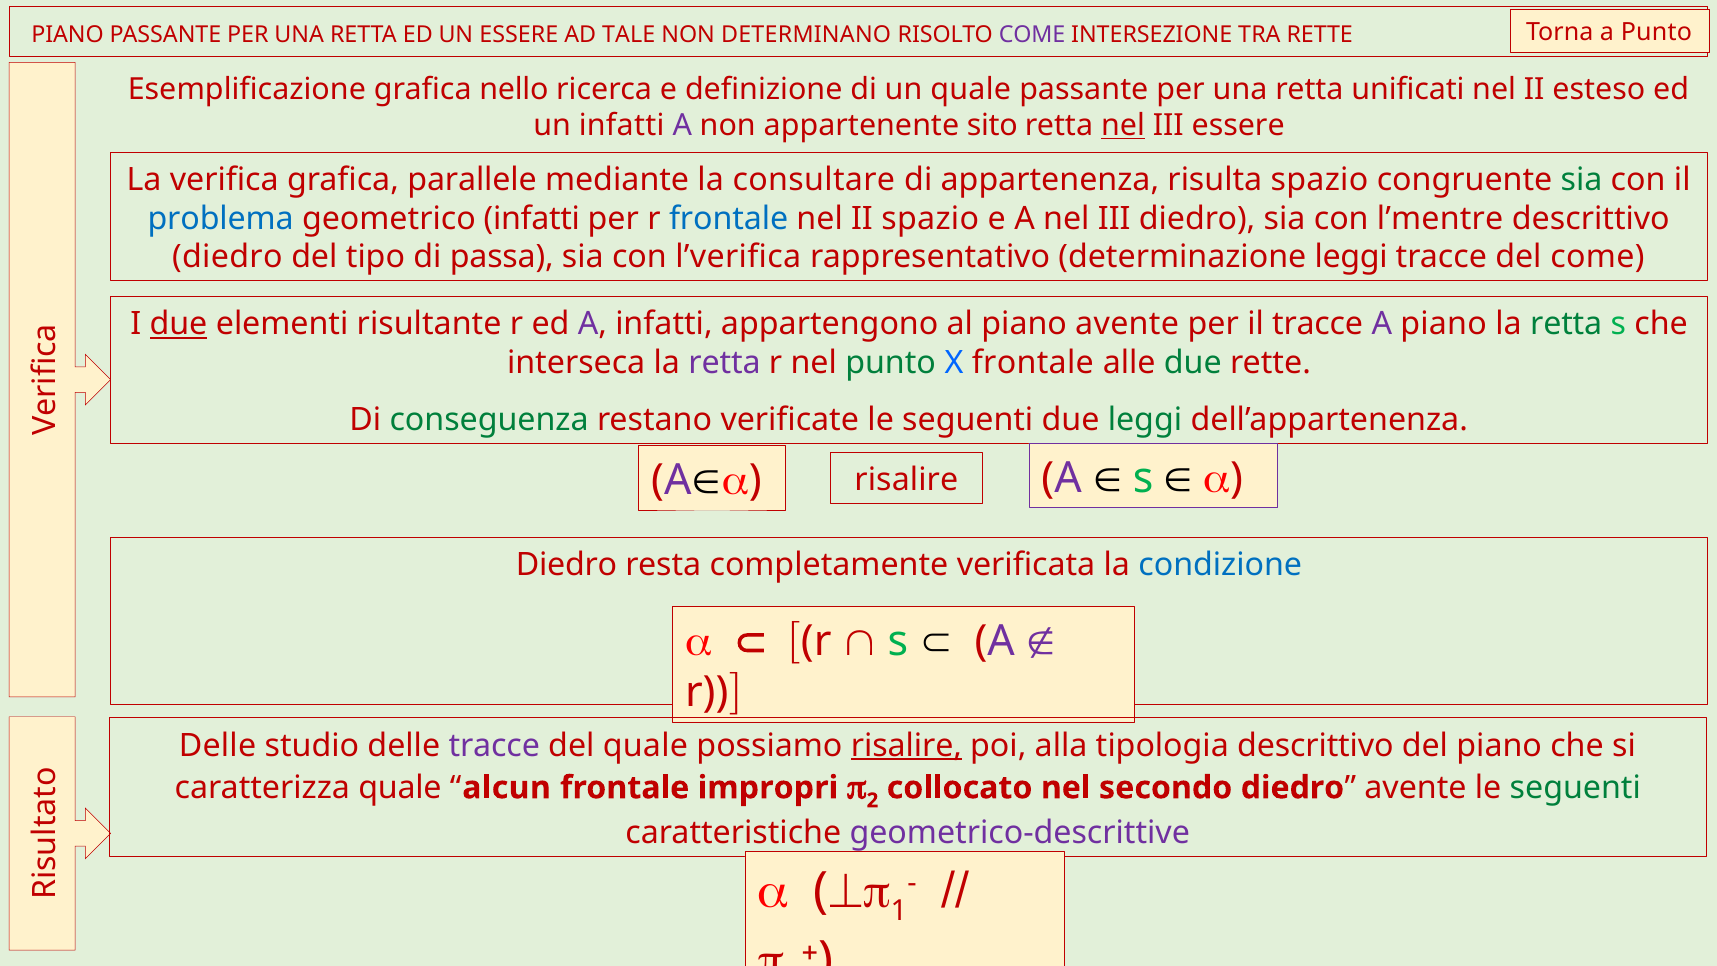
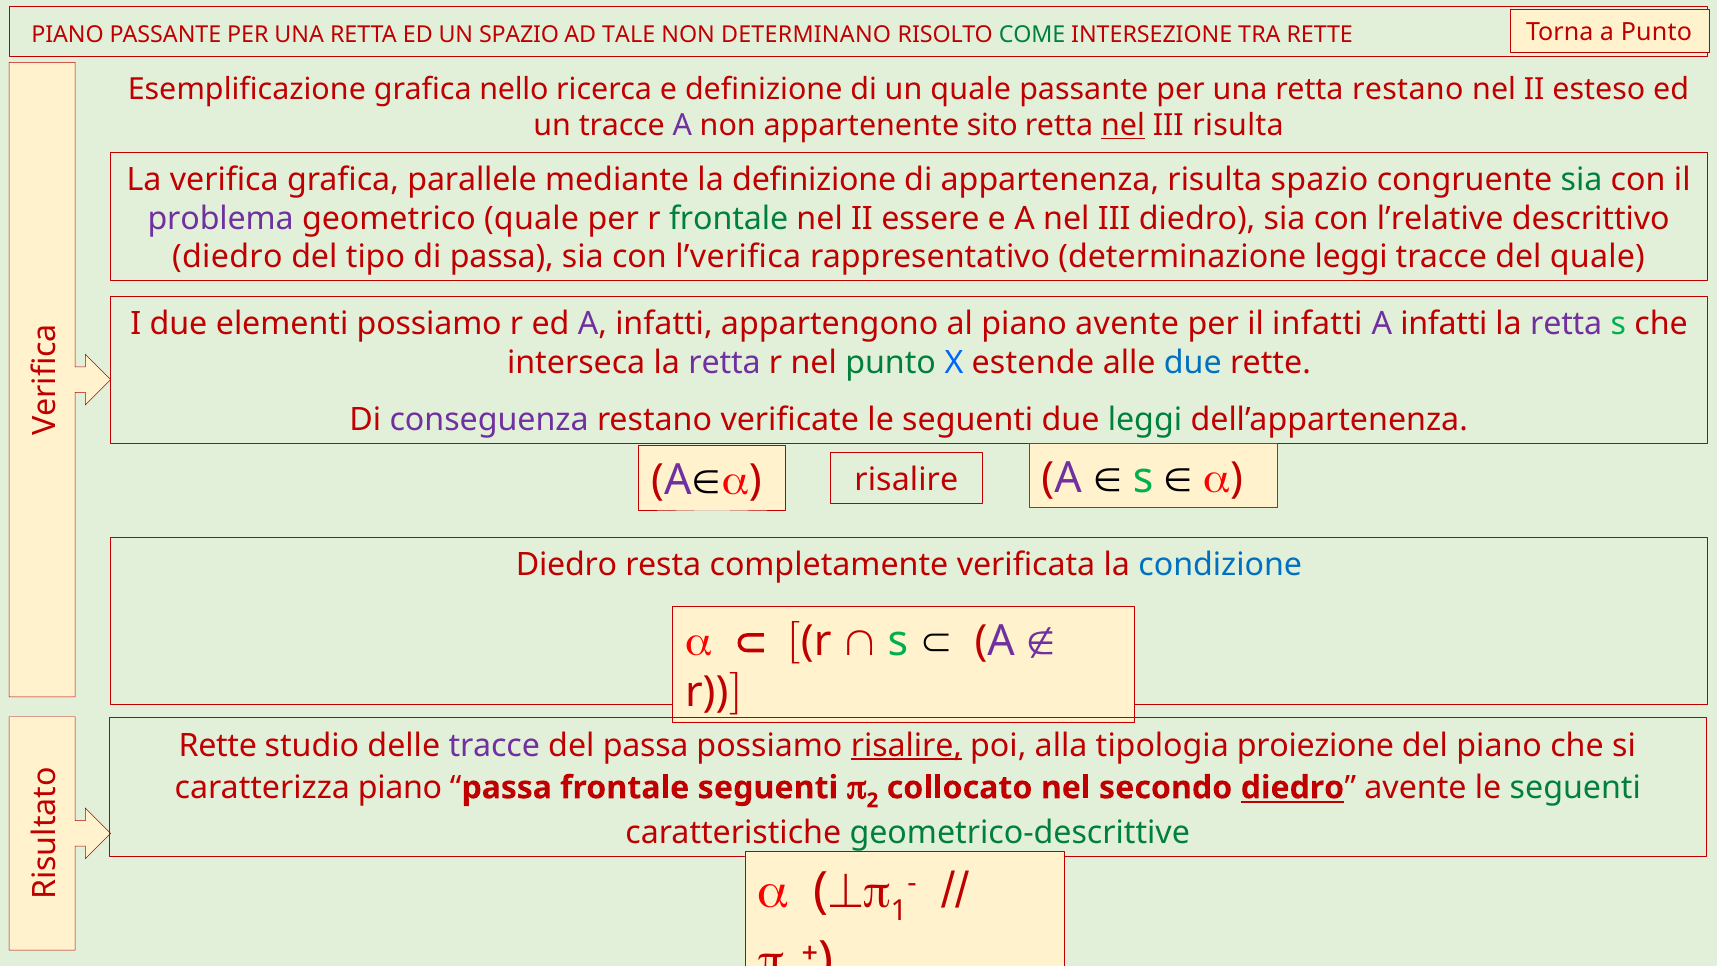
UN ESSERE: ESSERE -> SPAZIO (519, 35)
COME colour: purple -> green (1032, 35)
retta unificati: unificati -> restano (1408, 89)
un infatti: infatti -> tracce (622, 125)
III essere: essere -> risulta (1238, 125)
la consultare: consultare -> definizione (814, 180)
problema colour: blue -> purple (221, 219)
geometrico infatti: infatti -> quale (532, 219)
frontale colour: blue -> green (729, 219)
II spazio: spazio -> essere (930, 219)
l’mentre: l’mentre -> l’relative (1440, 219)
del come: come -> quale (1597, 257)
due underline: present -> none (178, 324)
elementi risultante: risultante -> possiamo (429, 324)
il tracce: tracce -> infatti (1317, 324)
piano: piano -> infatti (1444, 324)
retta colour: green -> purple (1566, 324)
X frontale: frontale -> estende (1033, 363)
due colour: green -> blue (1193, 363)
conseguenza colour: green -> purple (489, 419)
Delle: Delle -> Rette (218, 745)
del quale: quale -> passa (646, 745)
tipologia descrittivo: descrittivo -> proiezione (1315, 745)
caratterizza quale: quale -> piano (400, 788)
alcun: alcun -> passa (507, 788)
frontale impropri: impropri -> seguenti (768, 788)
diedro underline: none -> present (1292, 788)
geometrico-descrittive colour: purple -> green (1020, 833)
